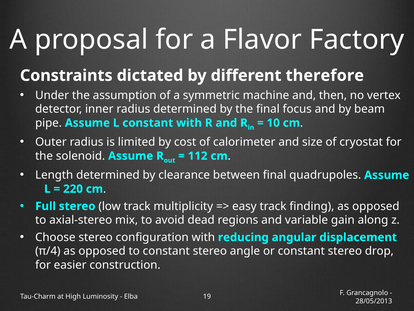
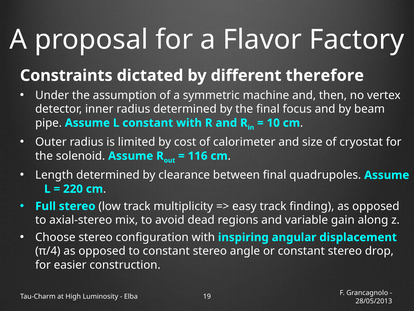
112: 112 -> 116 (198, 156)
reducing: reducing -> inspiring (243, 237)
